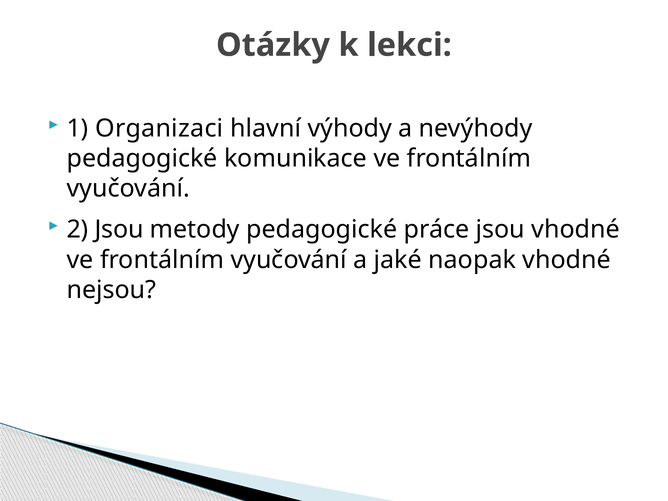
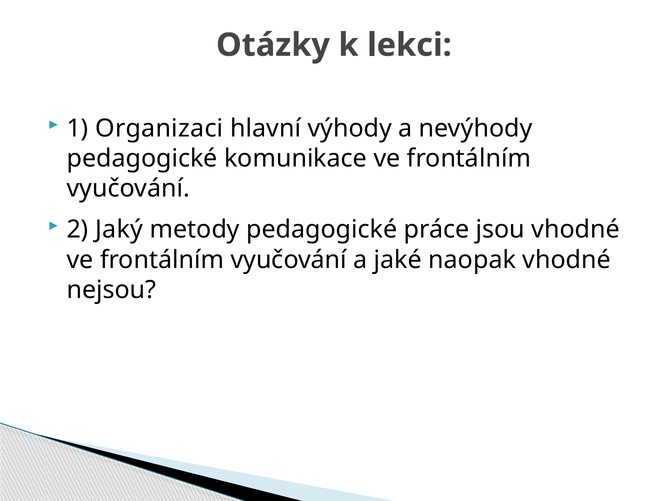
2 Jsou: Jsou -> Jaký (119, 230)
